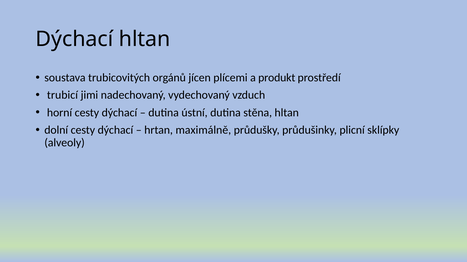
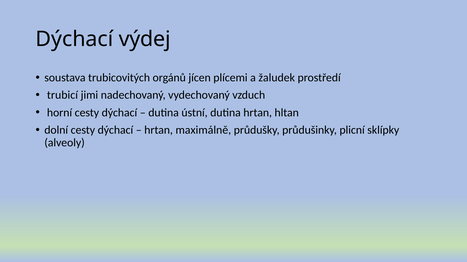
Dýchací hltan: hltan -> výdej (145, 39)
produkt: produkt -> žaludek (277, 78)
dutina stěna: stěna -> hrtan (258, 113)
